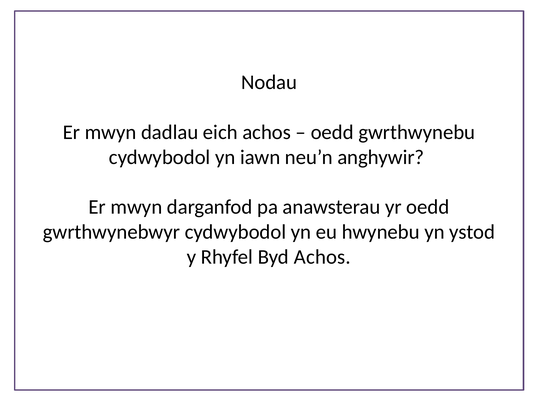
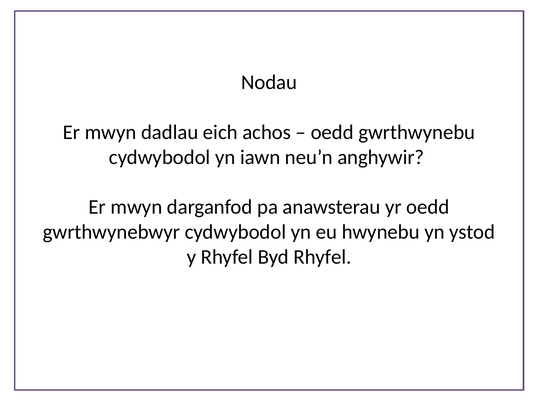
Byd Achos: Achos -> Rhyfel (322, 257)
